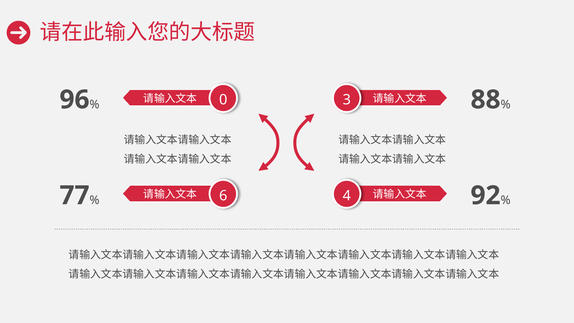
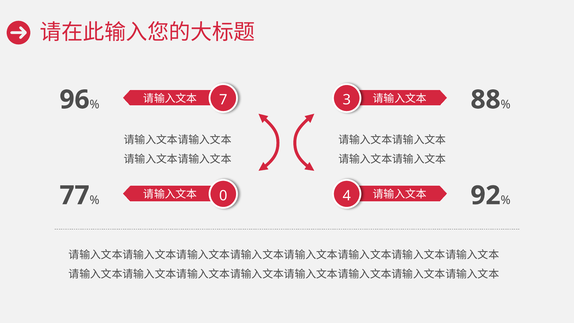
0: 0 -> 7 (223, 100)
6: 6 -> 0 (223, 196)
